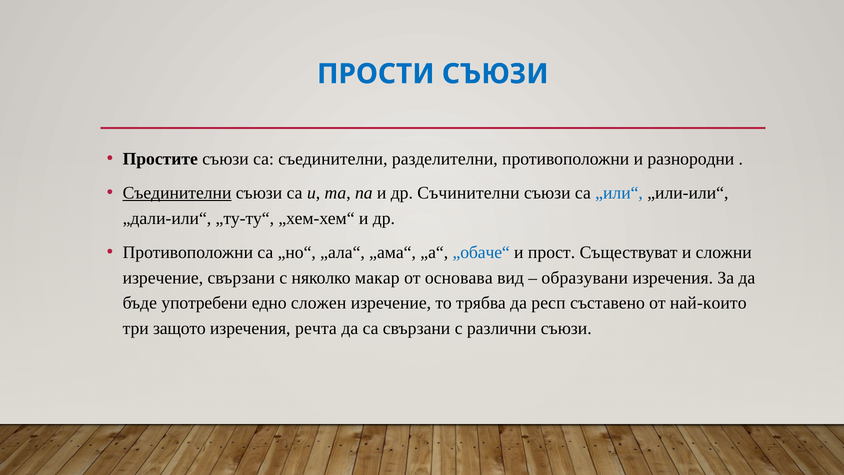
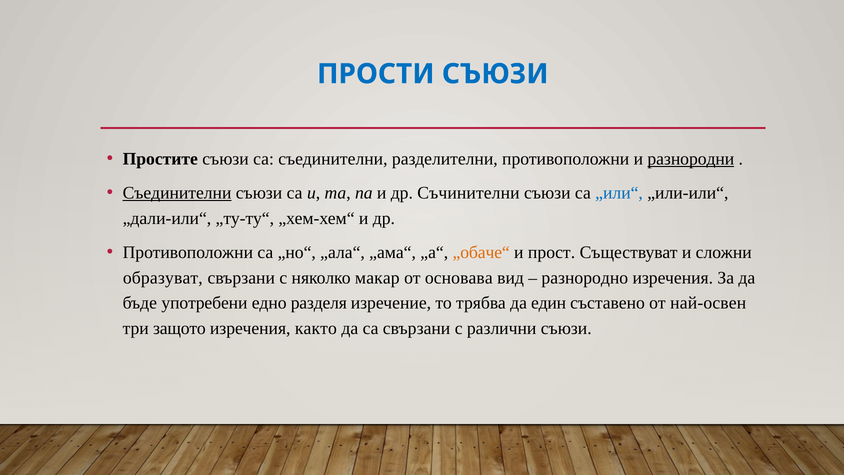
разнородни underline: none -> present (691, 159)
„обаче“ colour: blue -> orange (481, 252)
изречение: изречение -> образуват (163, 278)
образувани: образувани -> разнородно (585, 278)
сложен: сложен -> разделя (319, 303)
респ: респ -> един (549, 303)
най-които: най-които -> най-освен (708, 303)
речта: речта -> както (316, 328)
